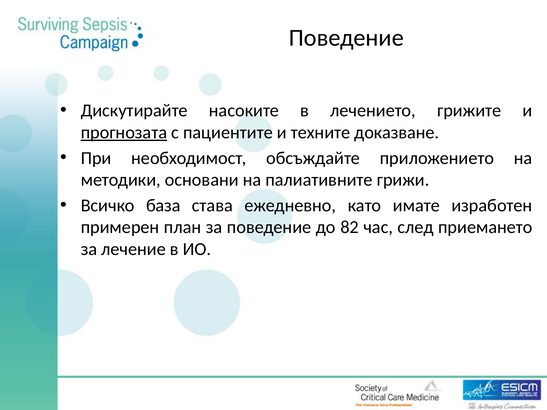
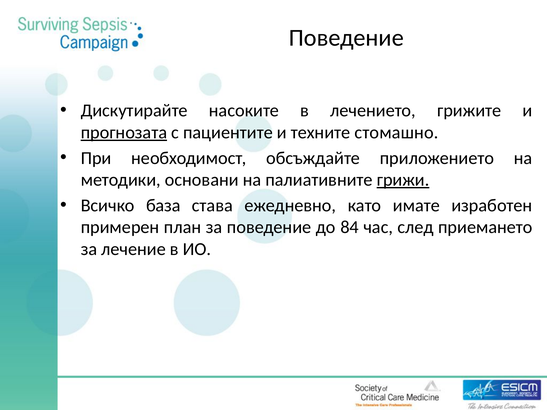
доказване: доказване -> стомашно (397, 133)
грижи underline: none -> present (403, 180)
82: 82 -> 84 (350, 227)
